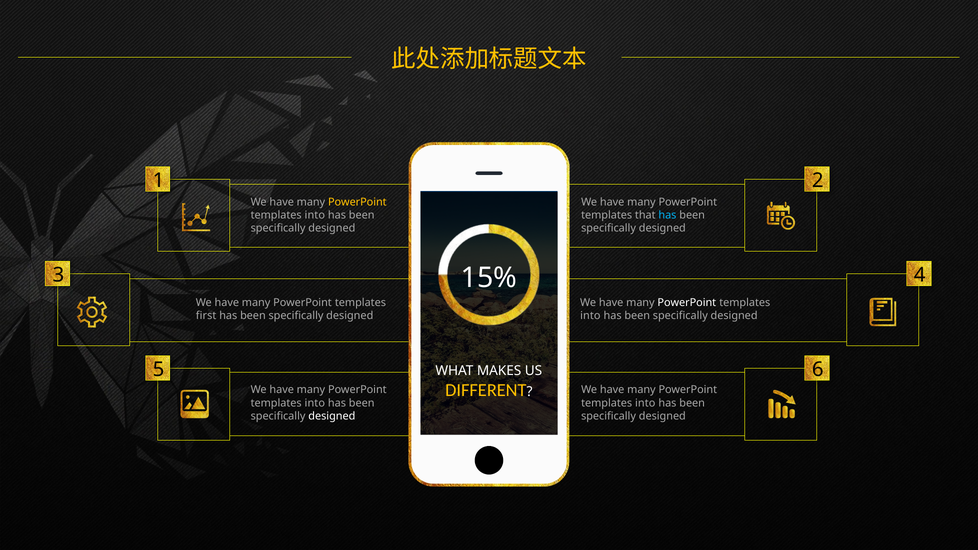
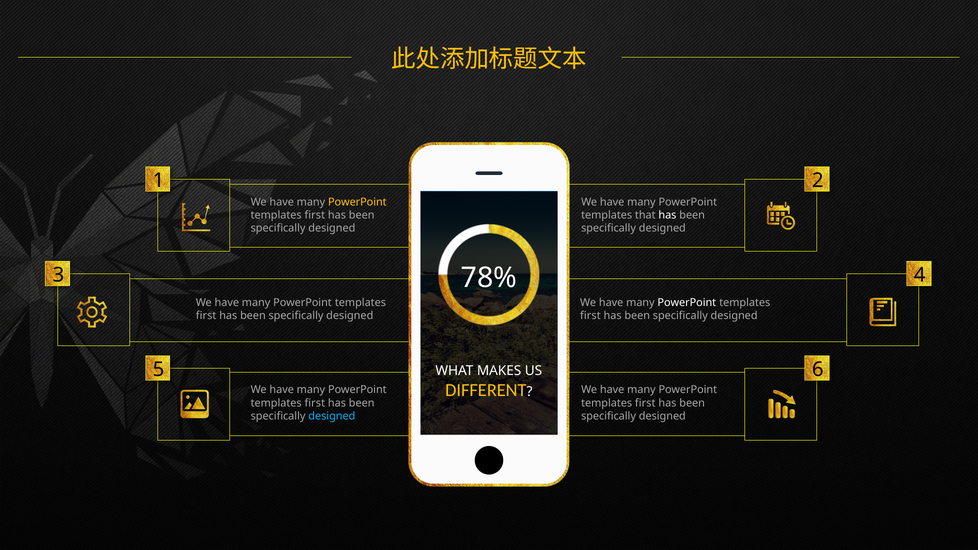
into: into -> first (315, 215)
has colour: light blue -> white (667, 215)
15%: 15% -> 78% (489, 278)
into: into -> first (590, 316)
into: into -> first (315, 403)
into: into -> first (645, 403)
designed colour: white -> light blue (332, 416)
